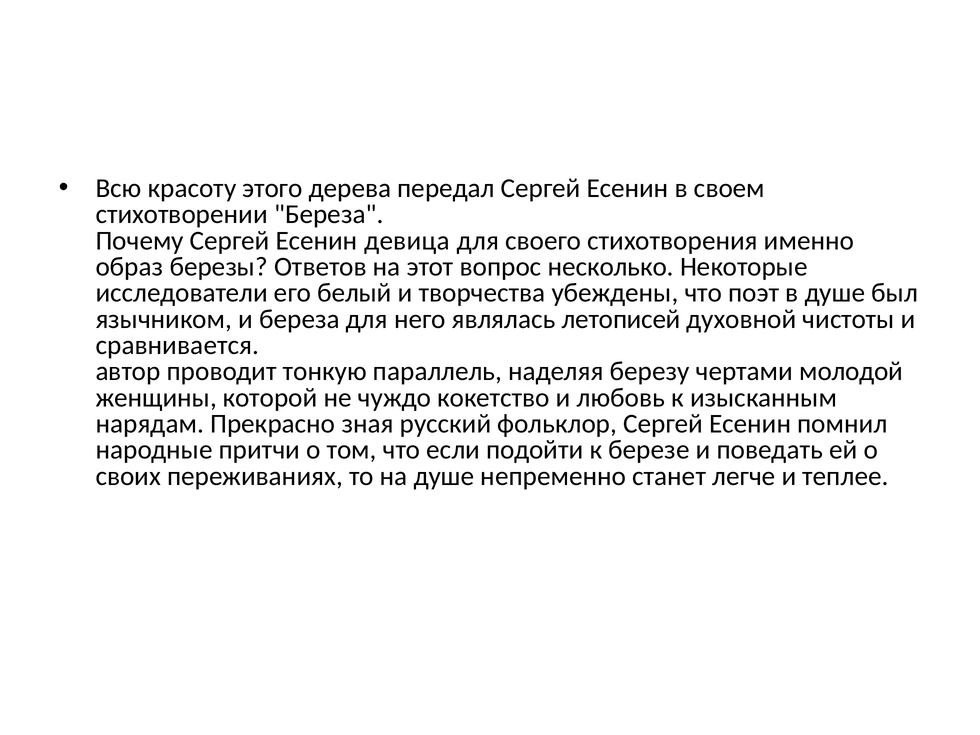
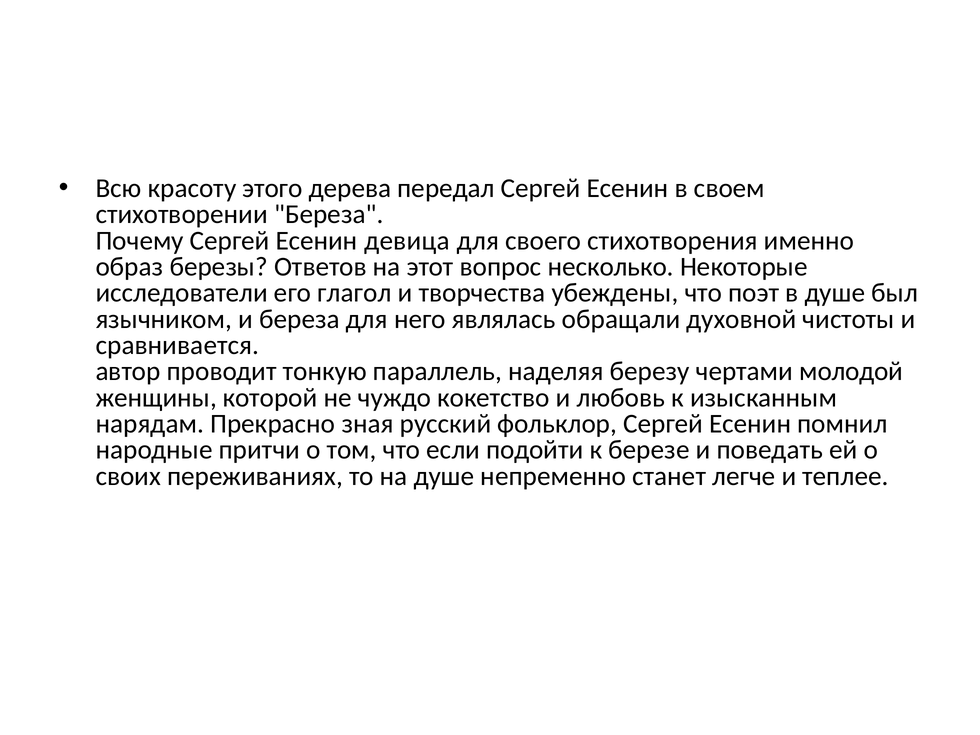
белый: белый -> глагол (354, 293)
летописей: летописей -> обращали (621, 319)
